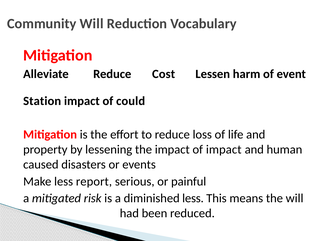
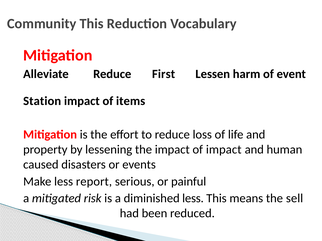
Community Will: Will -> This (92, 24)
Cost: Cost -> First (164, 74)
could: could -> items (131, 101)
the will: will -> sell (295, 199)
